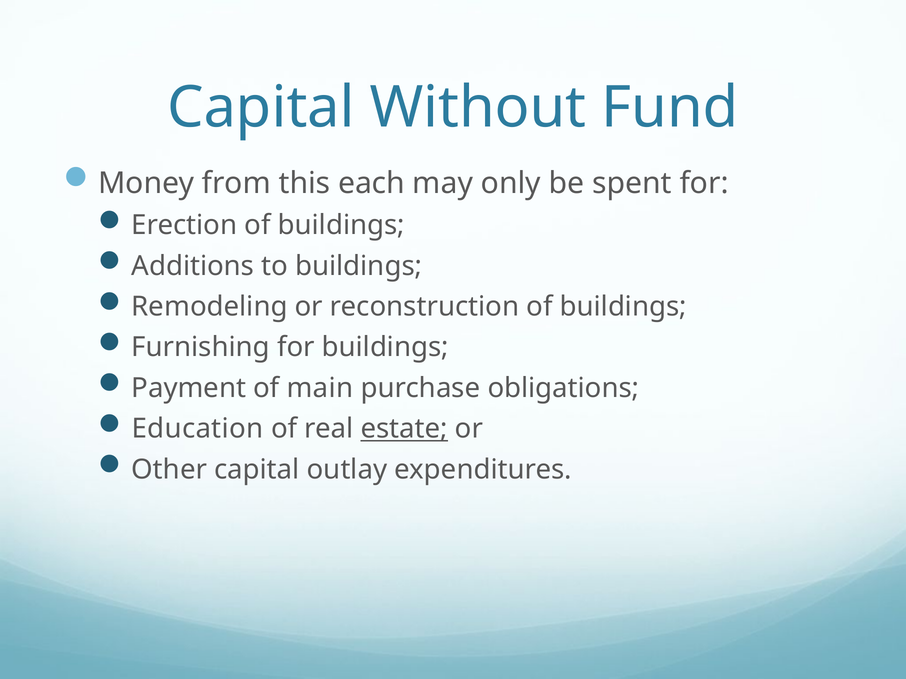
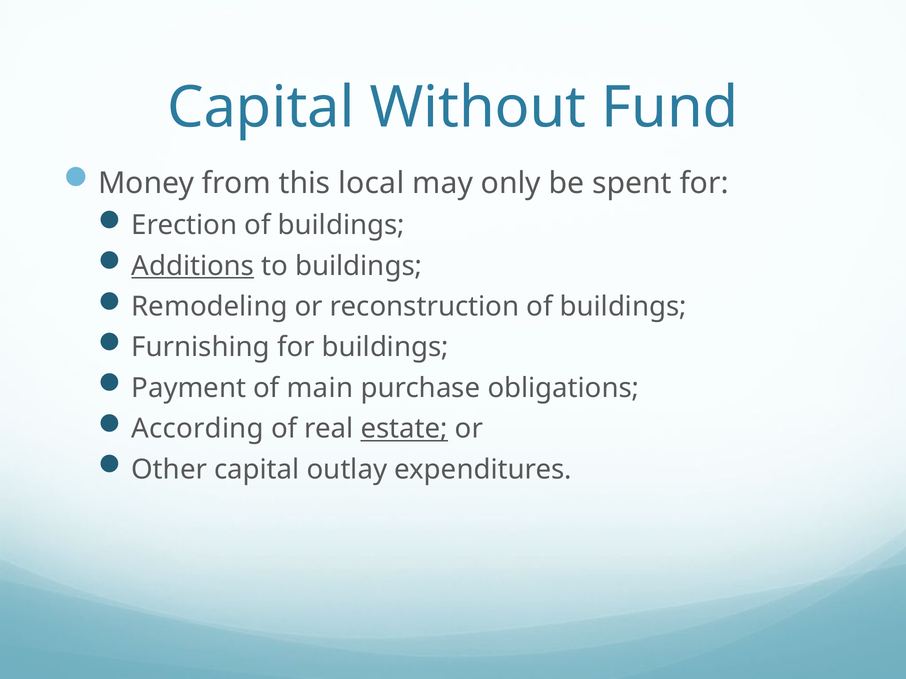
each: each -> local (371, 183)
Additions underline: none -> present (193, 266)
Education: Education -> According (198, 429)
